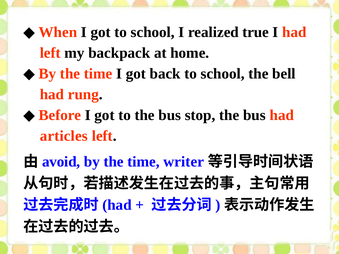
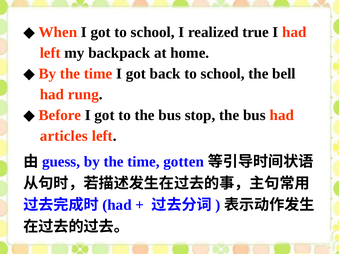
avoid: avoid -> guess (61, 162)
writer: writer -> gotten (184, 162)
